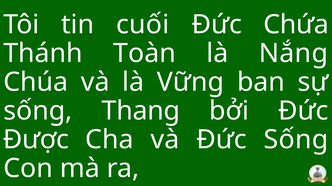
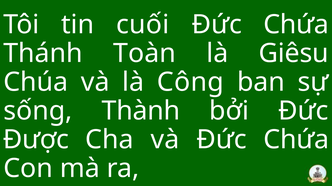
Nắng: Nắng -> Giêsu (294, 54)
Vững: Vững -> Công (190, 82)
Thang: Thang -> Thành (141, 111)
và Đức Sống: Sống -> Chứa (296, 140)
